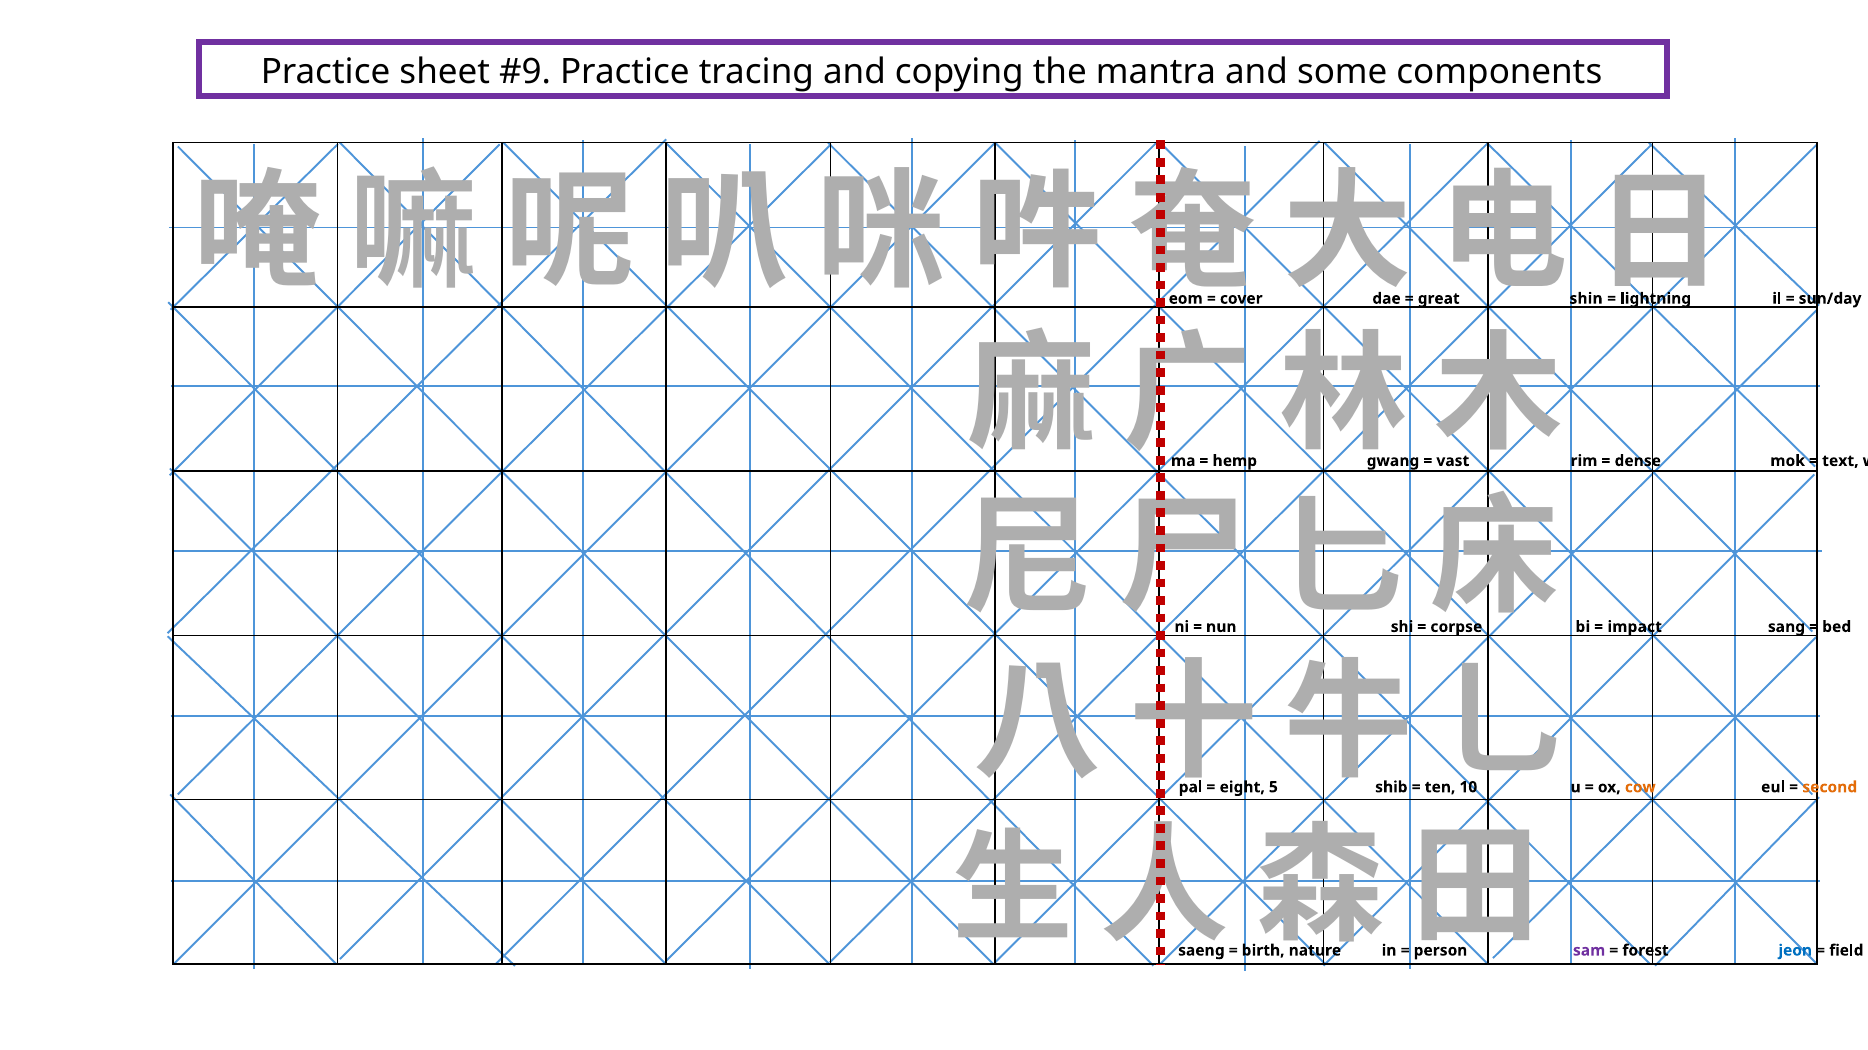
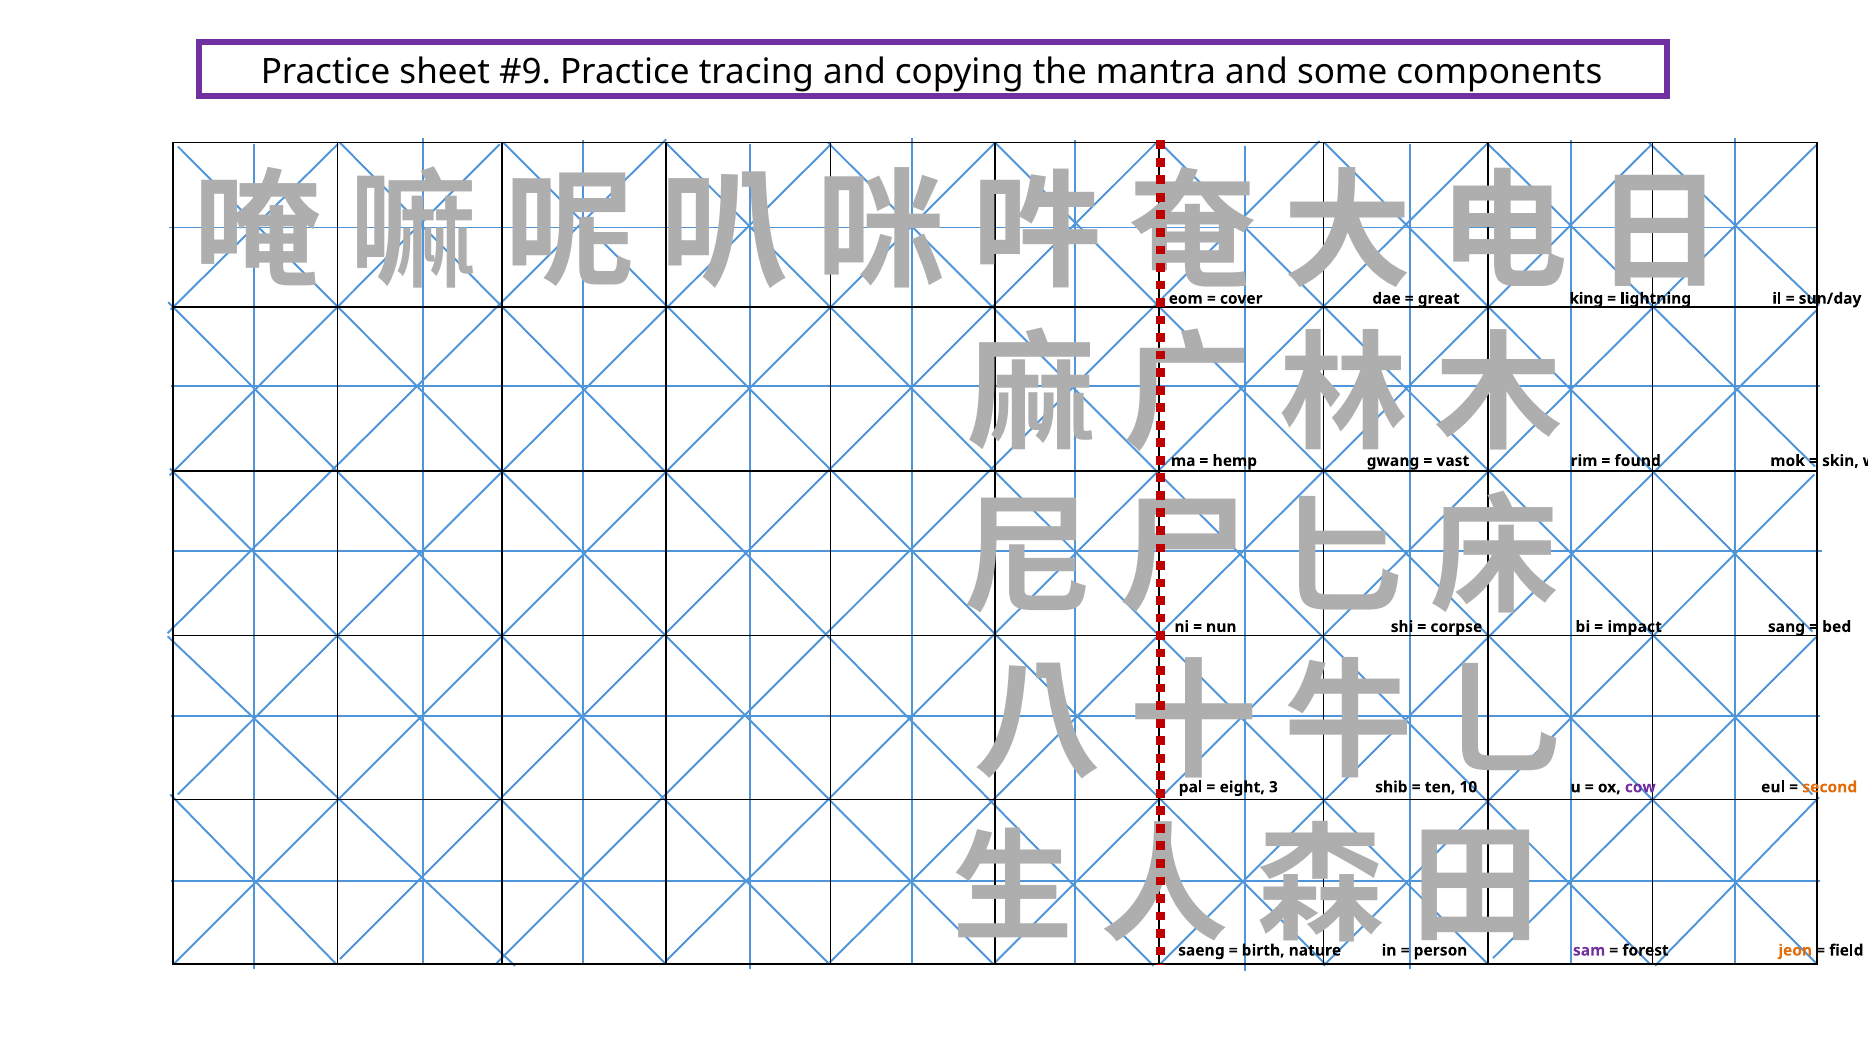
shin: shin -> king (1586, 299)
dense: dense -> found (1638, 461)
text: text -> skin (1840, 461)
5: 5 -> 3 (1273, 788)
cow colour: orange -> purple (1640, 788)
jeon colour: blue -> orange (1795, 951)
